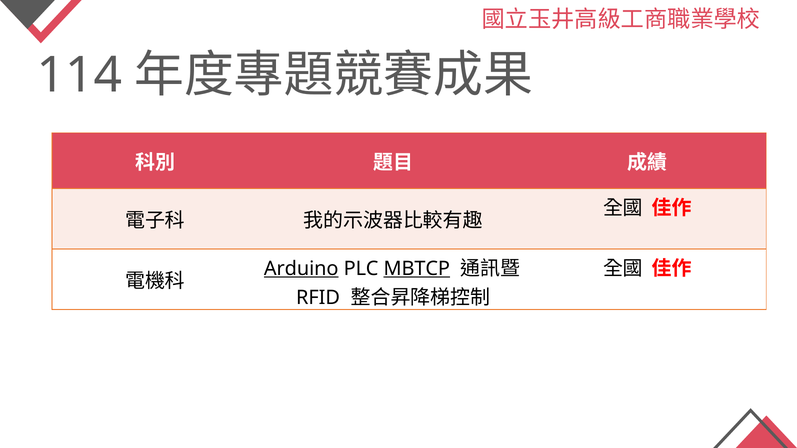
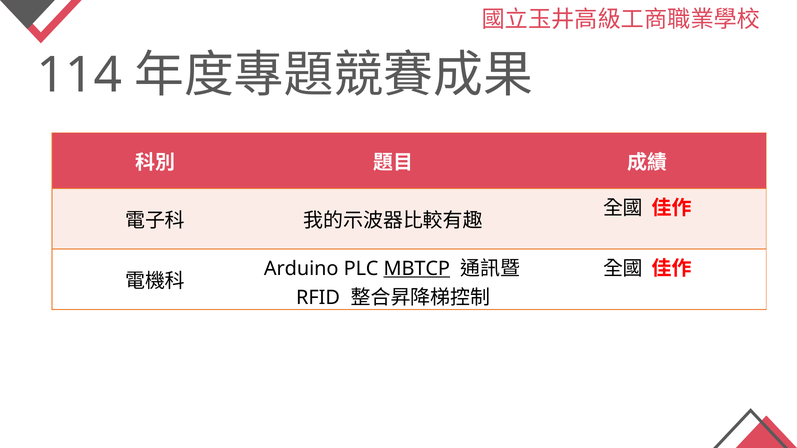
Arduino underline: present -> none (301, 269)
